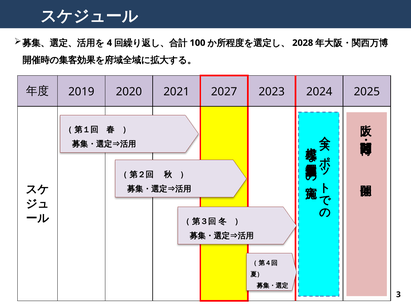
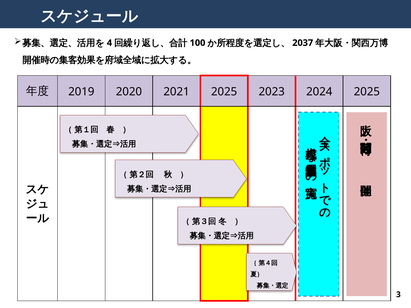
2028: 2028 -> 2037 (303, 43)
2021 2027: 2027 -> 2025 (224, 92)
